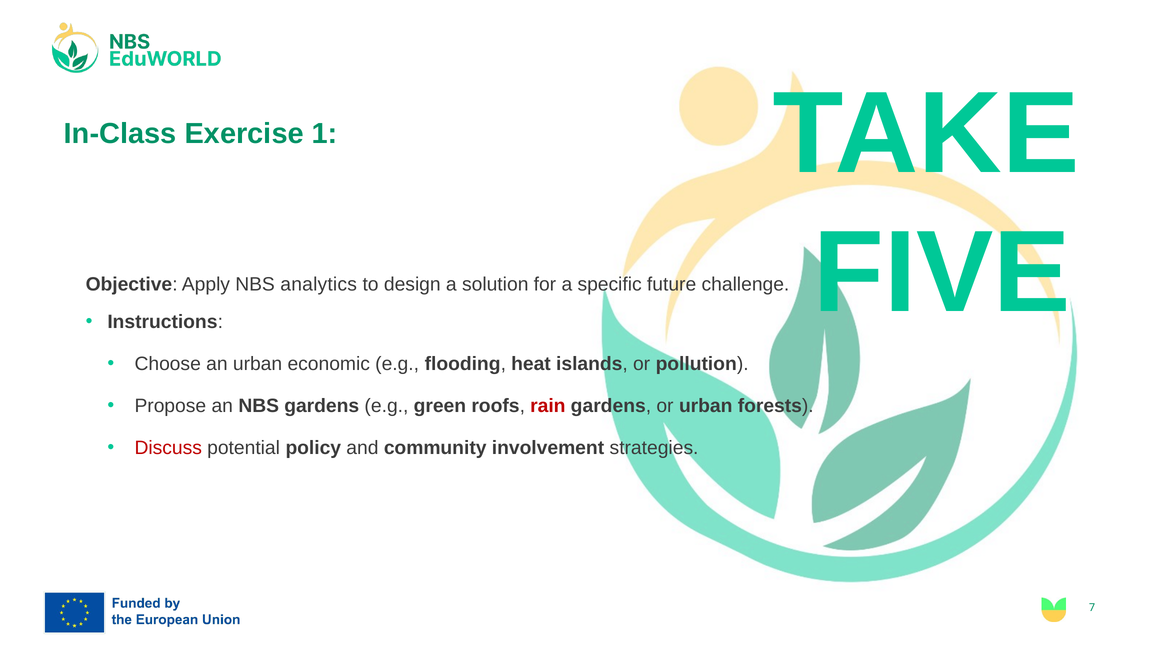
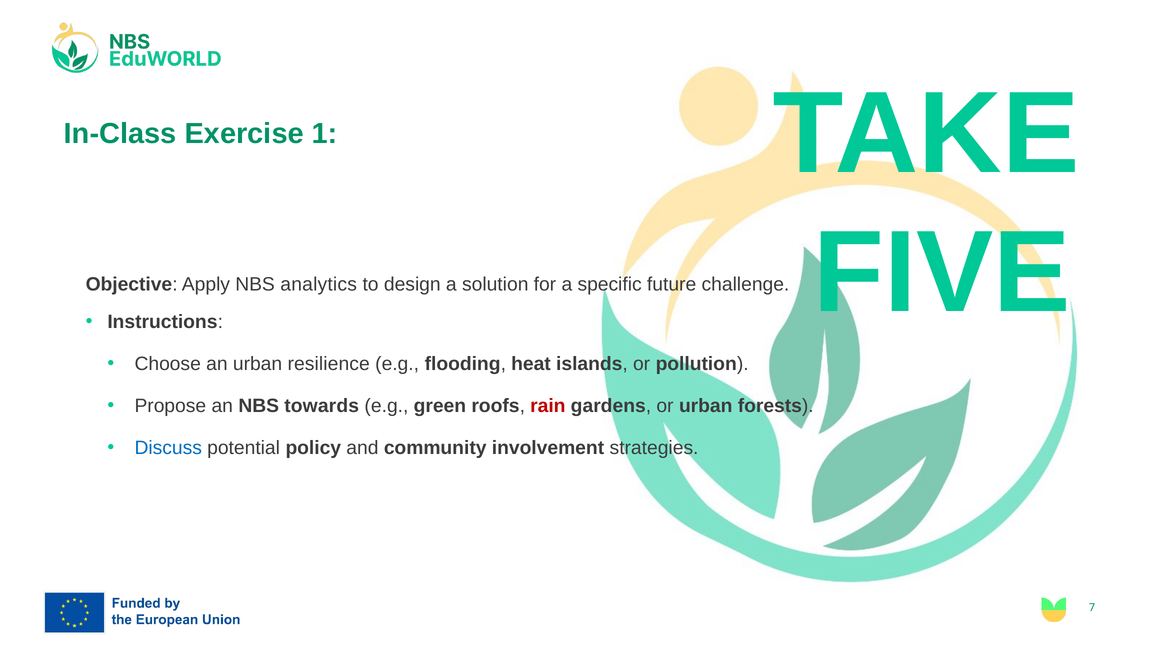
economic: economic -> resilience (329, 364)
NBS gardens: gardens -> towards (322, 406)
Discuss colour: red -> blue (168, 448)
